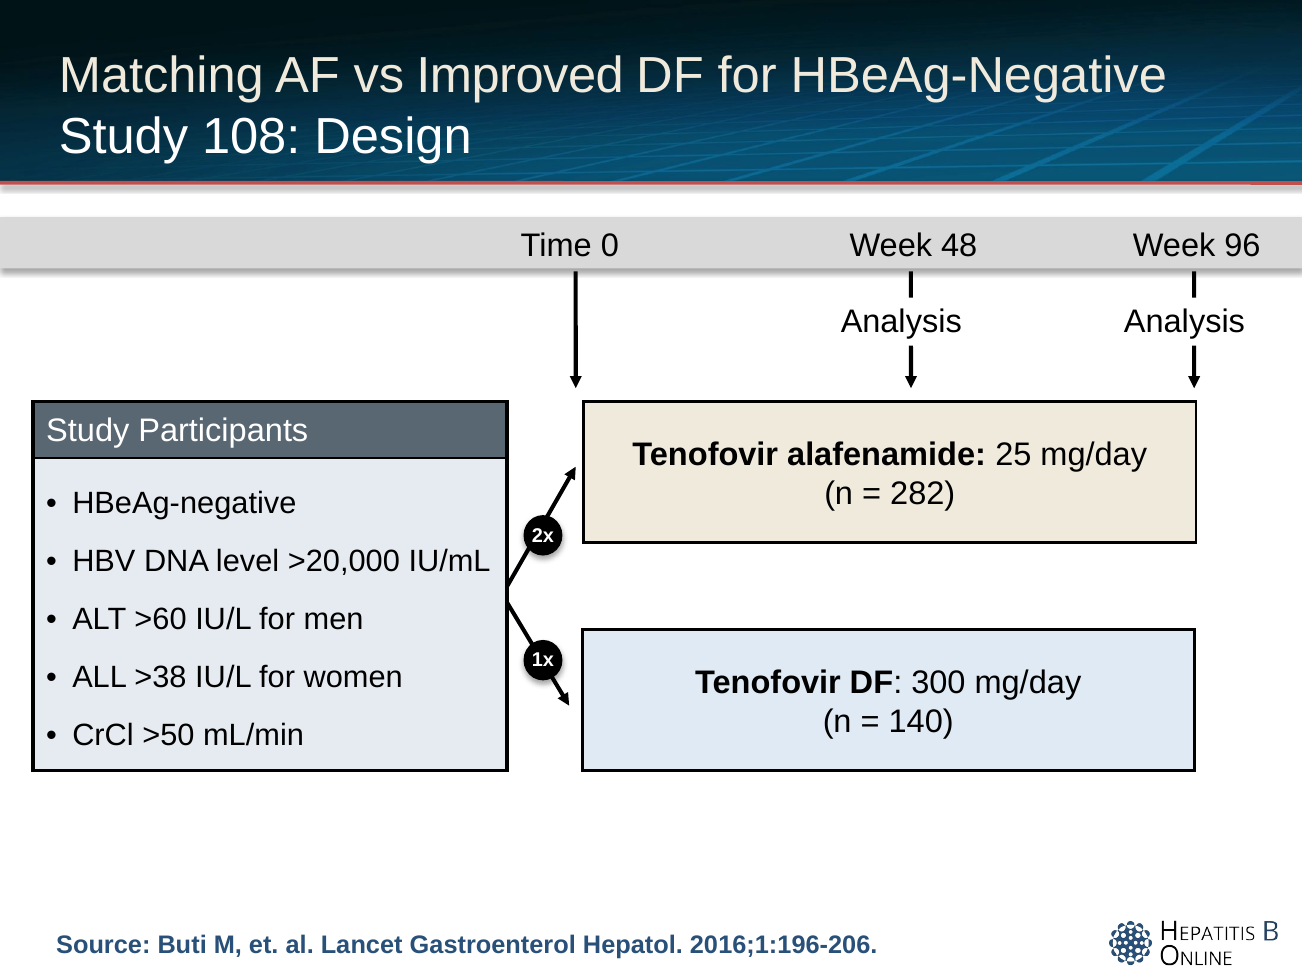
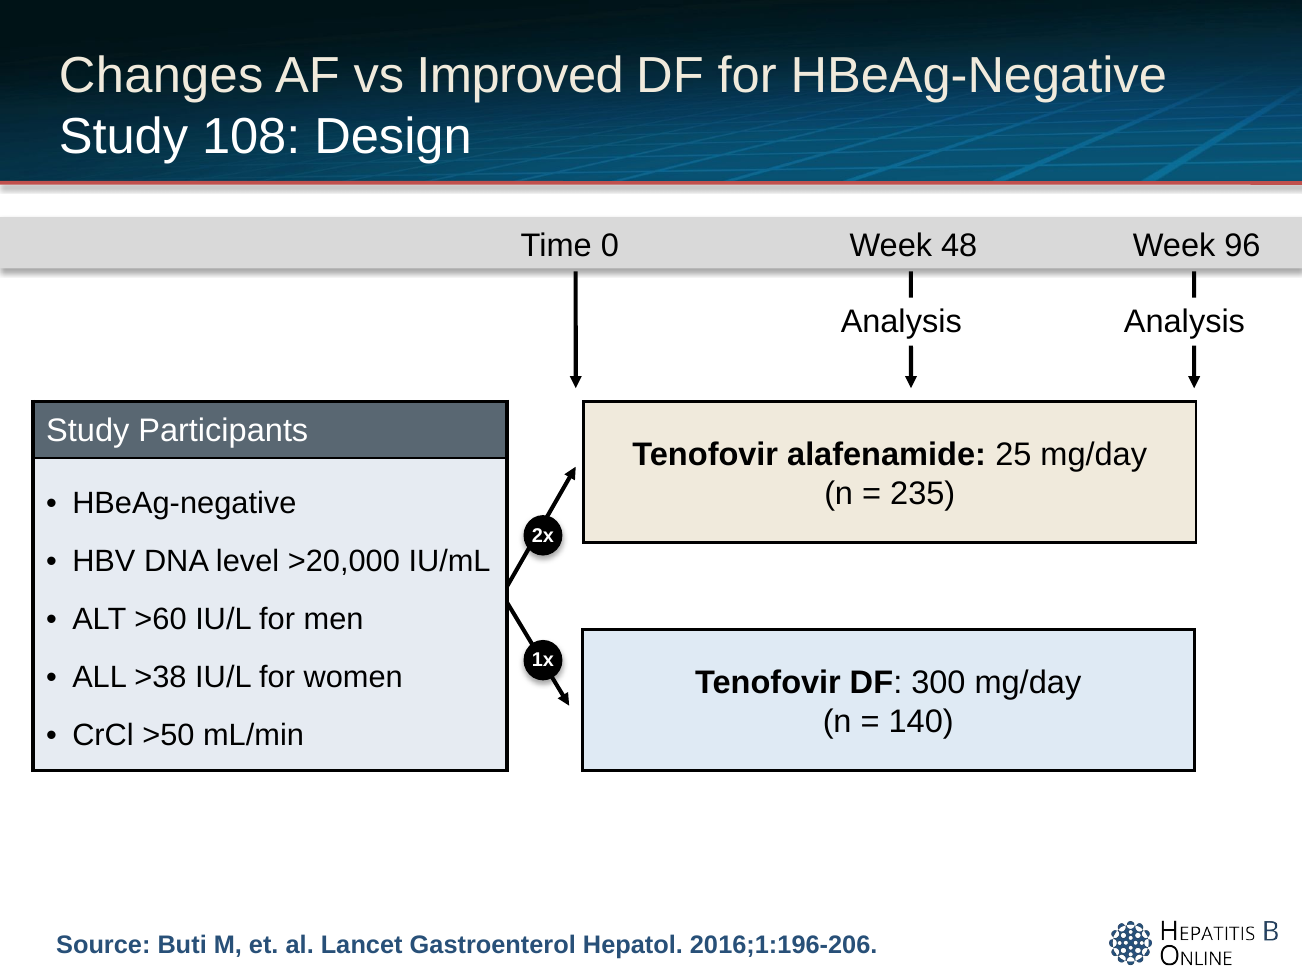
Matching: Matching -> Changes (161, 76)
282: 282 -> 235 (923, 494)
